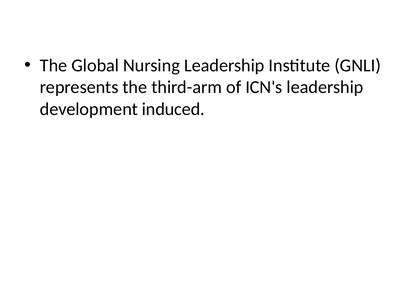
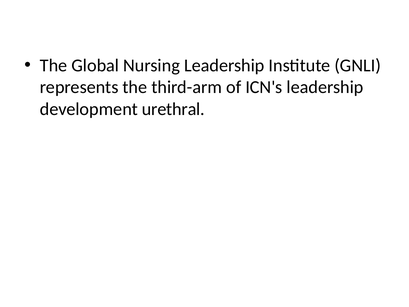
induced: induced -> urethral (173, 109)
